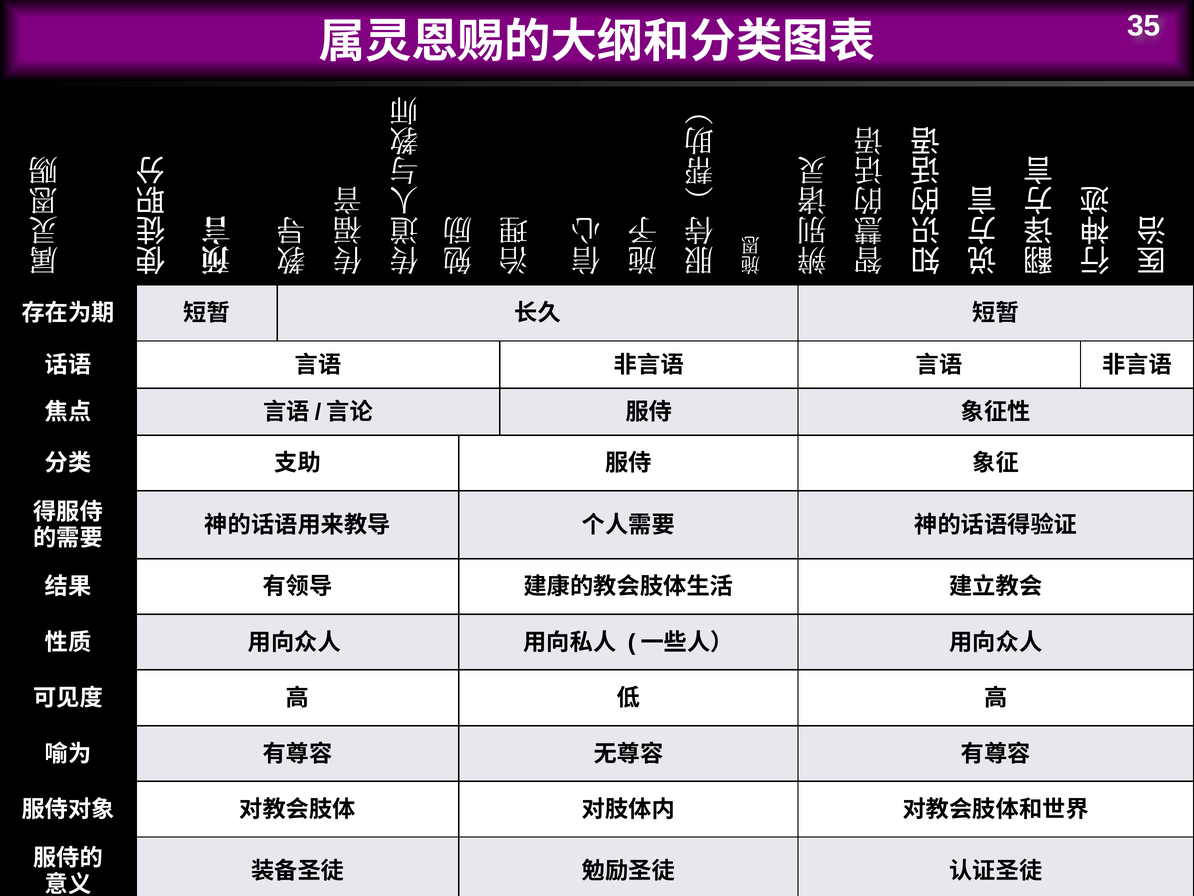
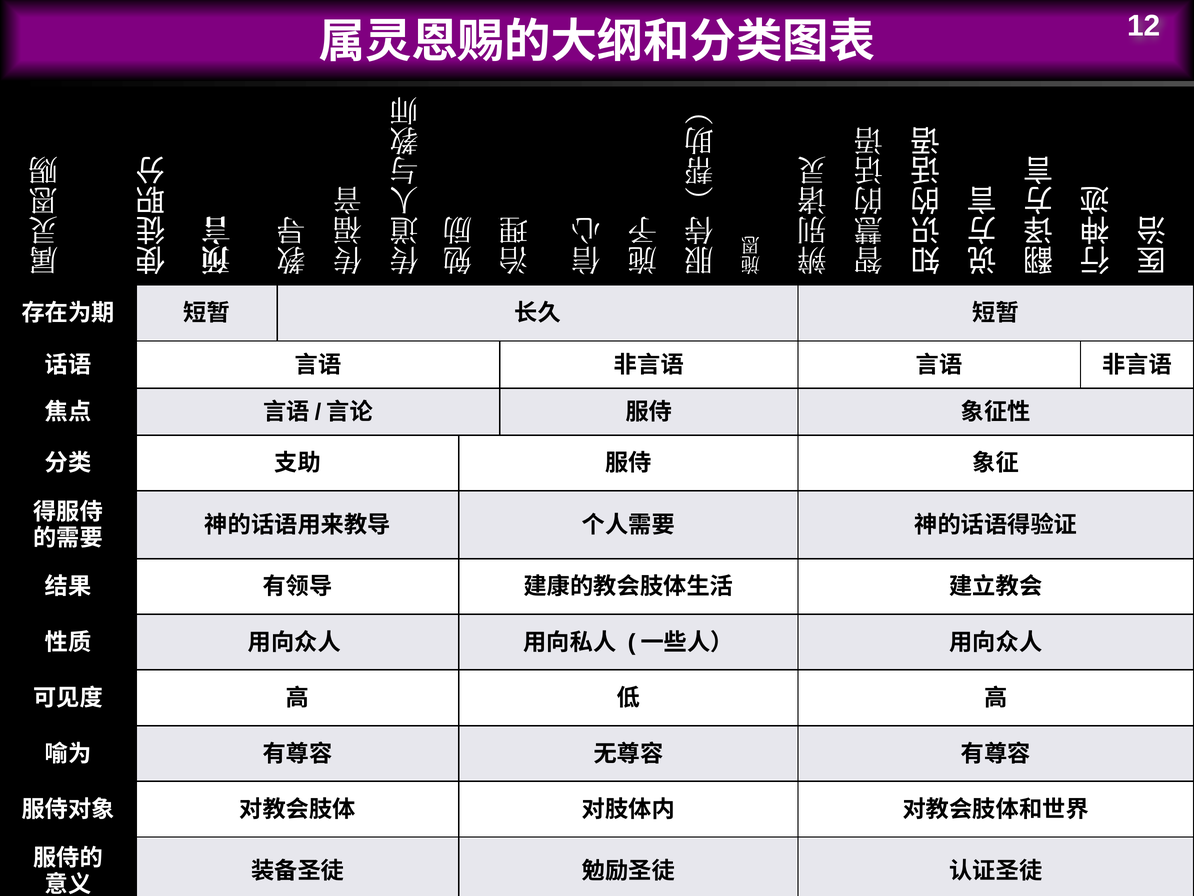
35: 35 -> 12 (1144, 26)
